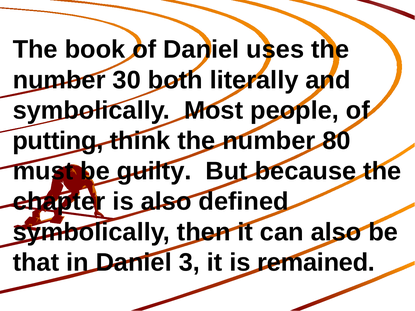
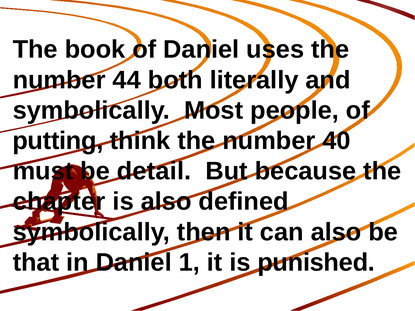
30: 30 -> 44 (127, 80)
80: 80 -> 40 (337, 141)
guilty: guilty -> detail (154, 171)
3: 3 -> 1 (189, 263)
remained: remained -> punished (316, 263)
